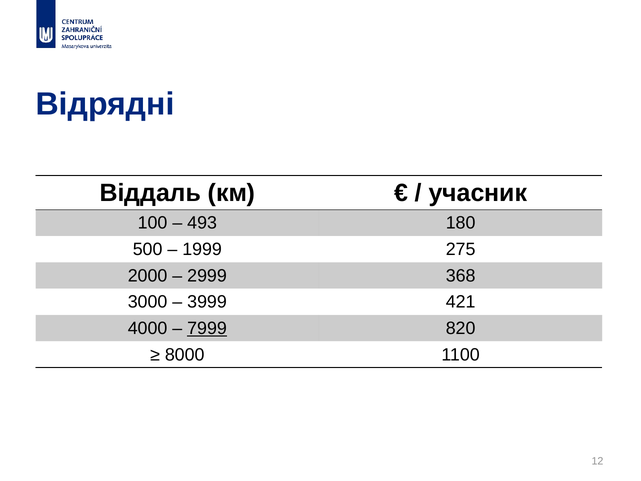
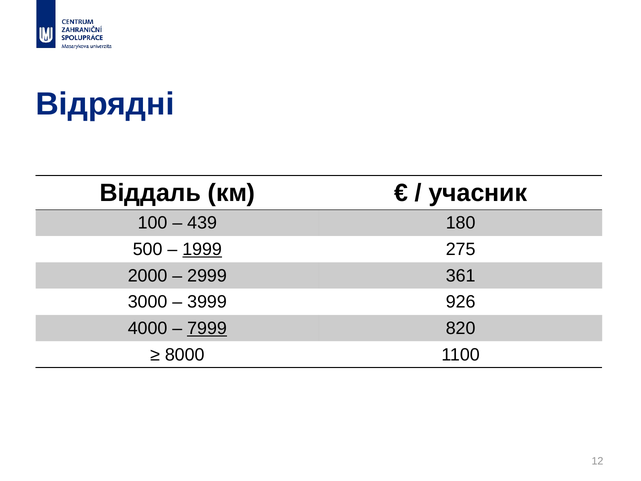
493: 493 -> 439 (202, 223)
1999 underline: none -> present (202, 249)
368: 368 -> 361 (461, 276)
421: 421 -> 926 (461, 302)
